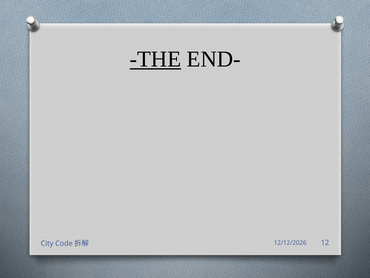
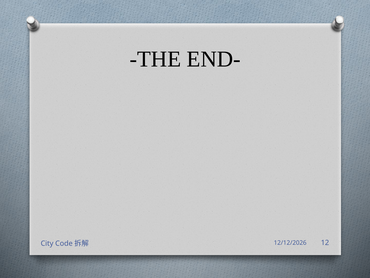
THE underline: present -> none (155, 59)
